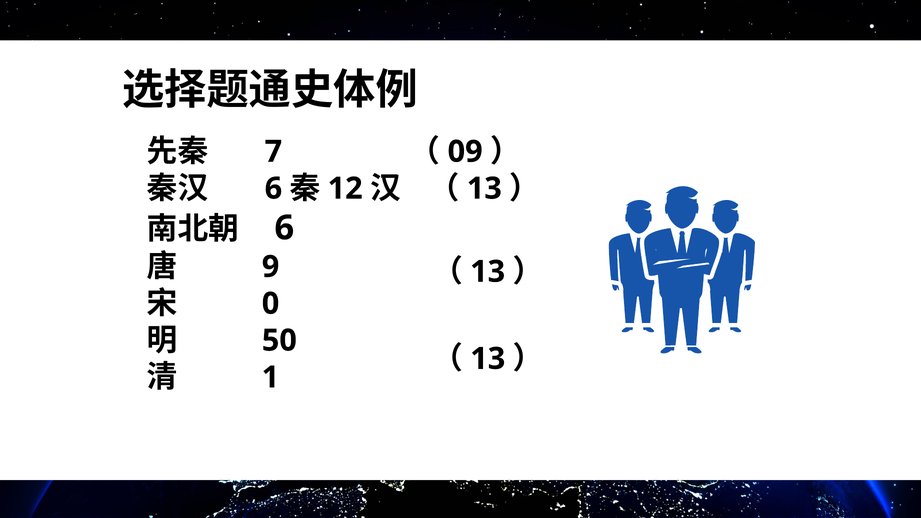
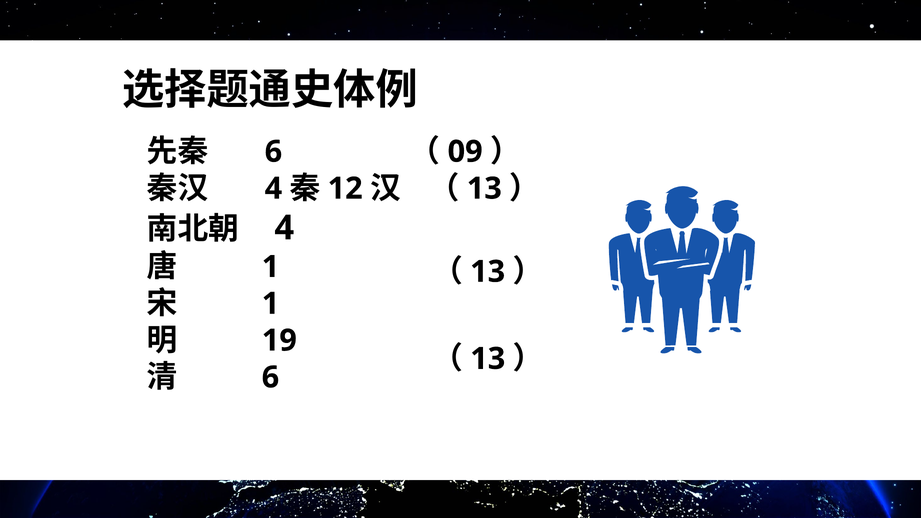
7: 7 -> 6 (273, 152)
6: 6 -> 4 (273, 189)
6: 6 -> 4 (284, 228)
9: 9 -> 1 (271, 267)
0: 0 -> 1 (271, 304)
50: 50 -> 19 (279, 341)
1: 1 -> 6 (270, 377)
